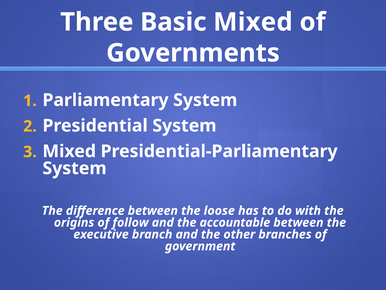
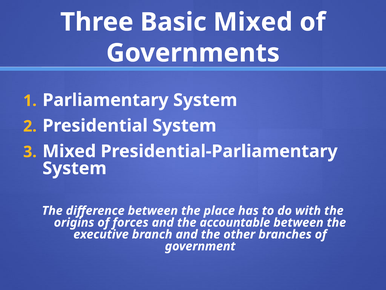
loose: loose -> place (219, 210)
follow: follow -> forces (130, 222)
